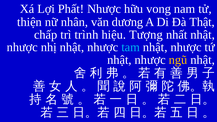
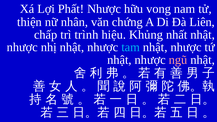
dương: dương -> chứng (127, 22)
Thật: Thật -> Liên (202, 22)
Tượng: Tượng -> Khủng (146, 35)
ngũ colour: yellow -> pink (178, 60)
